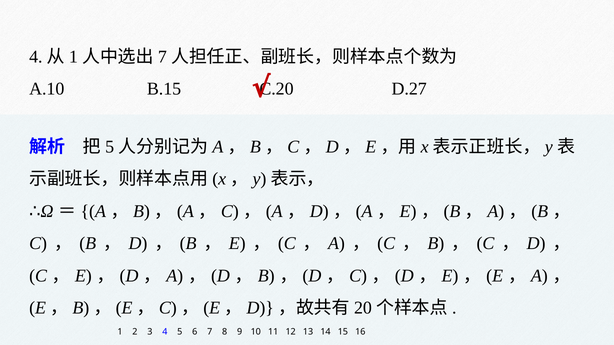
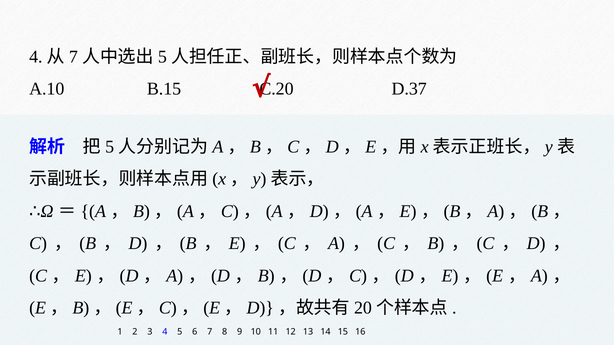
1: 1 -> 7 (73, 57)
7: 7 -> 5 (162, 57)
D.27: D.27 -> D.37 (409, 89)
